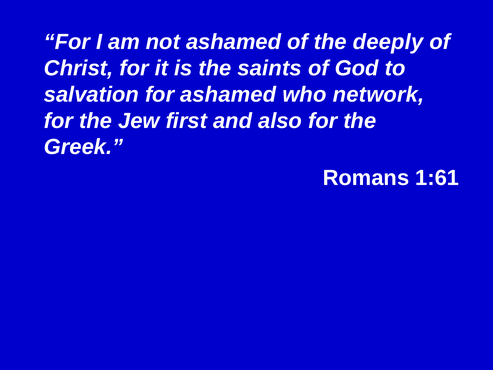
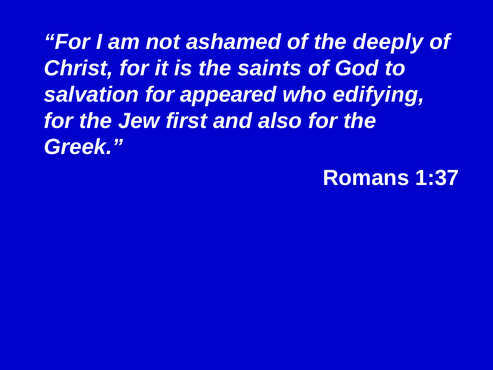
for ashamed: ashamed -> appeared (228, 94)
network: network -> edifying (379, 94)
1:61: 1:61 -> 1:37 (437, 178)
